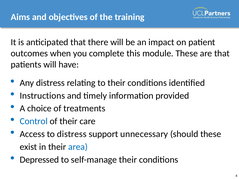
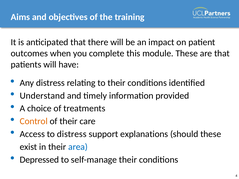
Instructions: Instructions -> Understand (42, 96)
Control colour: blue -> orange (34, 121)
unnecessary: unnecessary -> explanations (144, 134)
